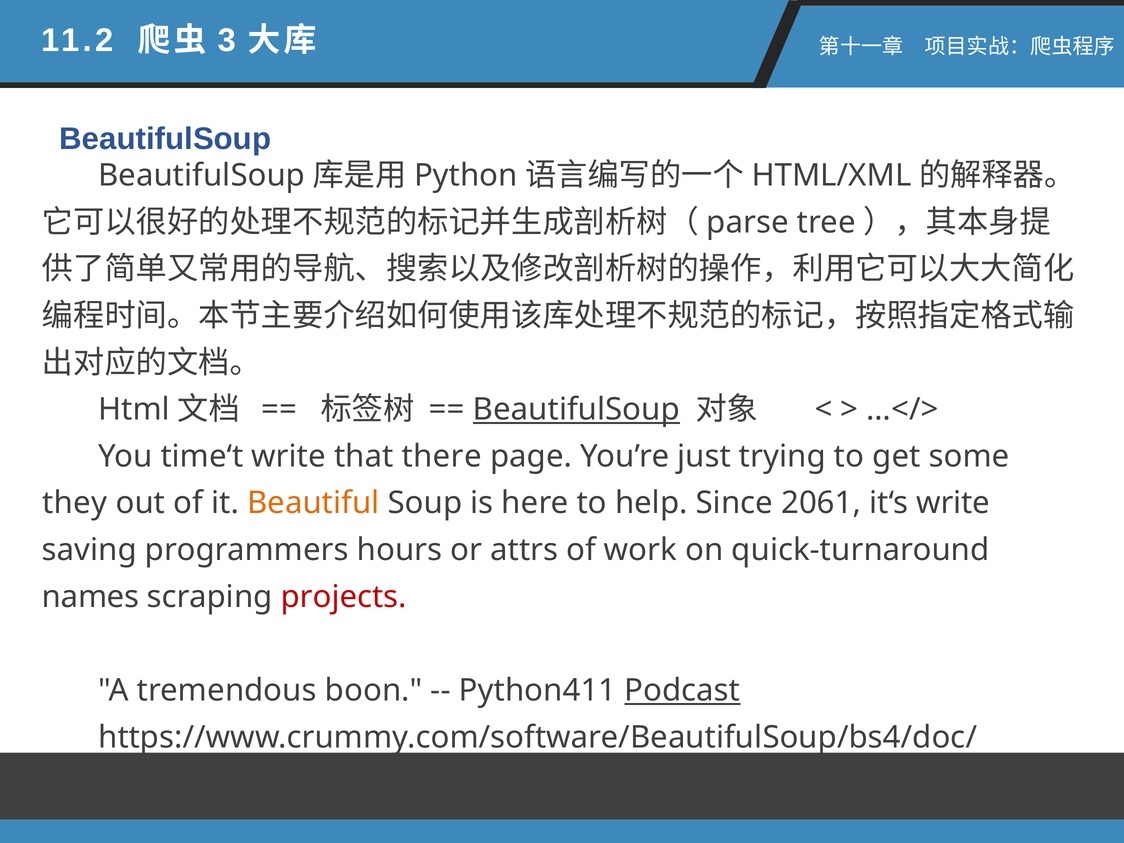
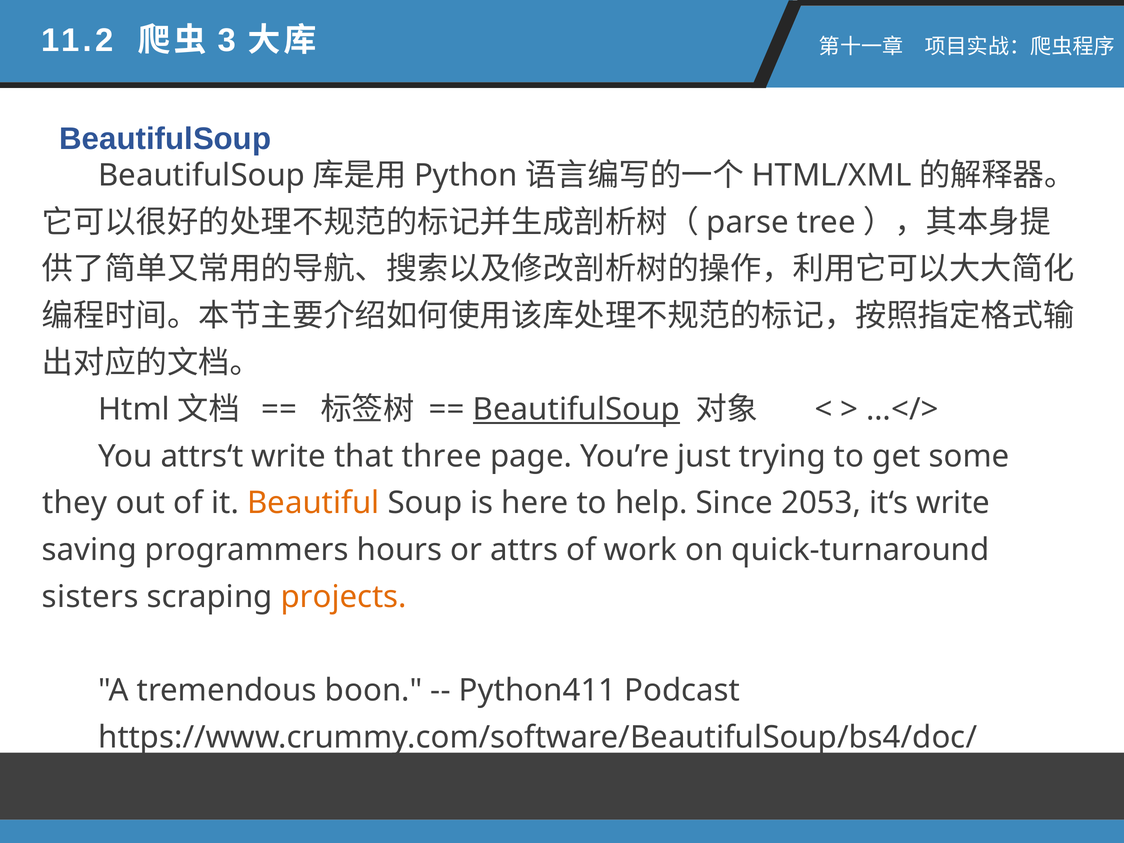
time‘t: time‘t -> attrs‘t (202, 456)
there: there -> three (442, 456)
2061: 2061 -> 2053 (821, 503)
names: names -> sisters (90, 597)
projects colour: red -> orange (344, 597)
Podcast underline: present -> none (682, 690)
